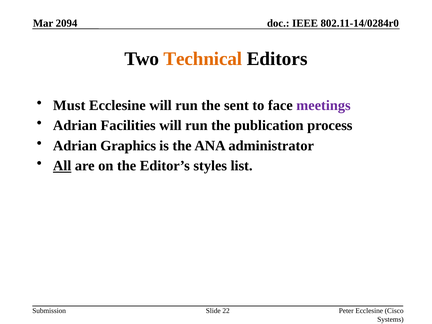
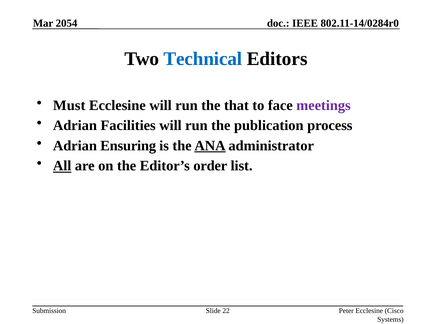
2094: 2094 -> 2054 (67, 23)
Technical colour: orange -> blue (203, 59)
sent: sent -> that (236, 105)
Graphics: Graphics -> Ensuring (128, 146)
ANA underline: none -> present (210, 146)
styles: styles -> order (210, 166)
